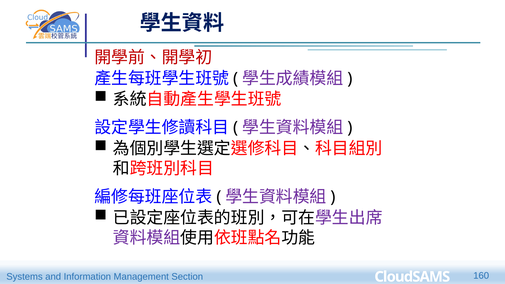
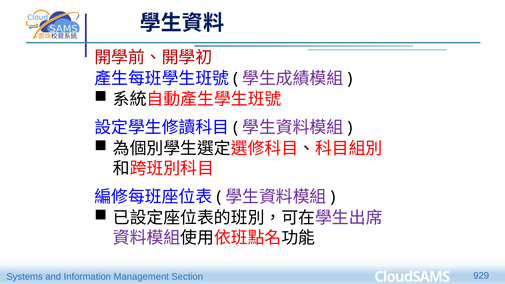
160: 160 -> 929 (481, 276)
